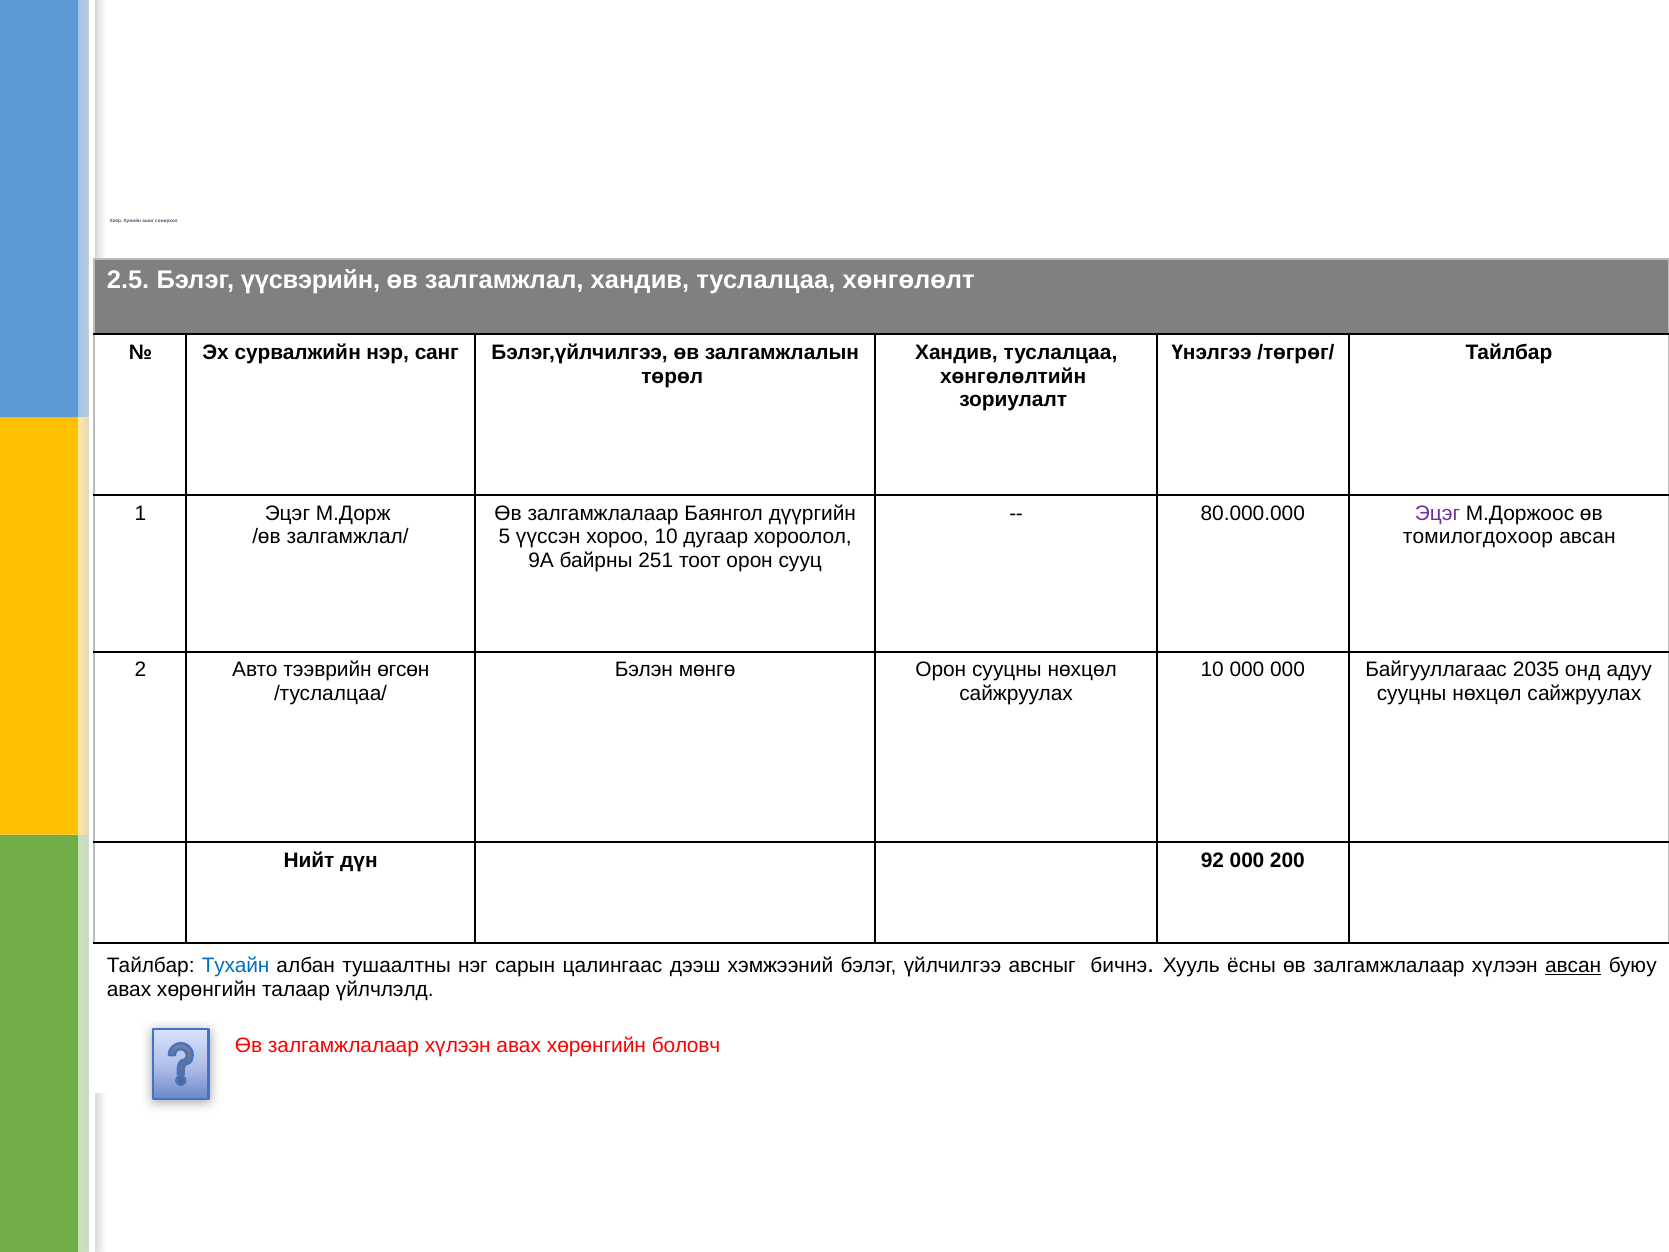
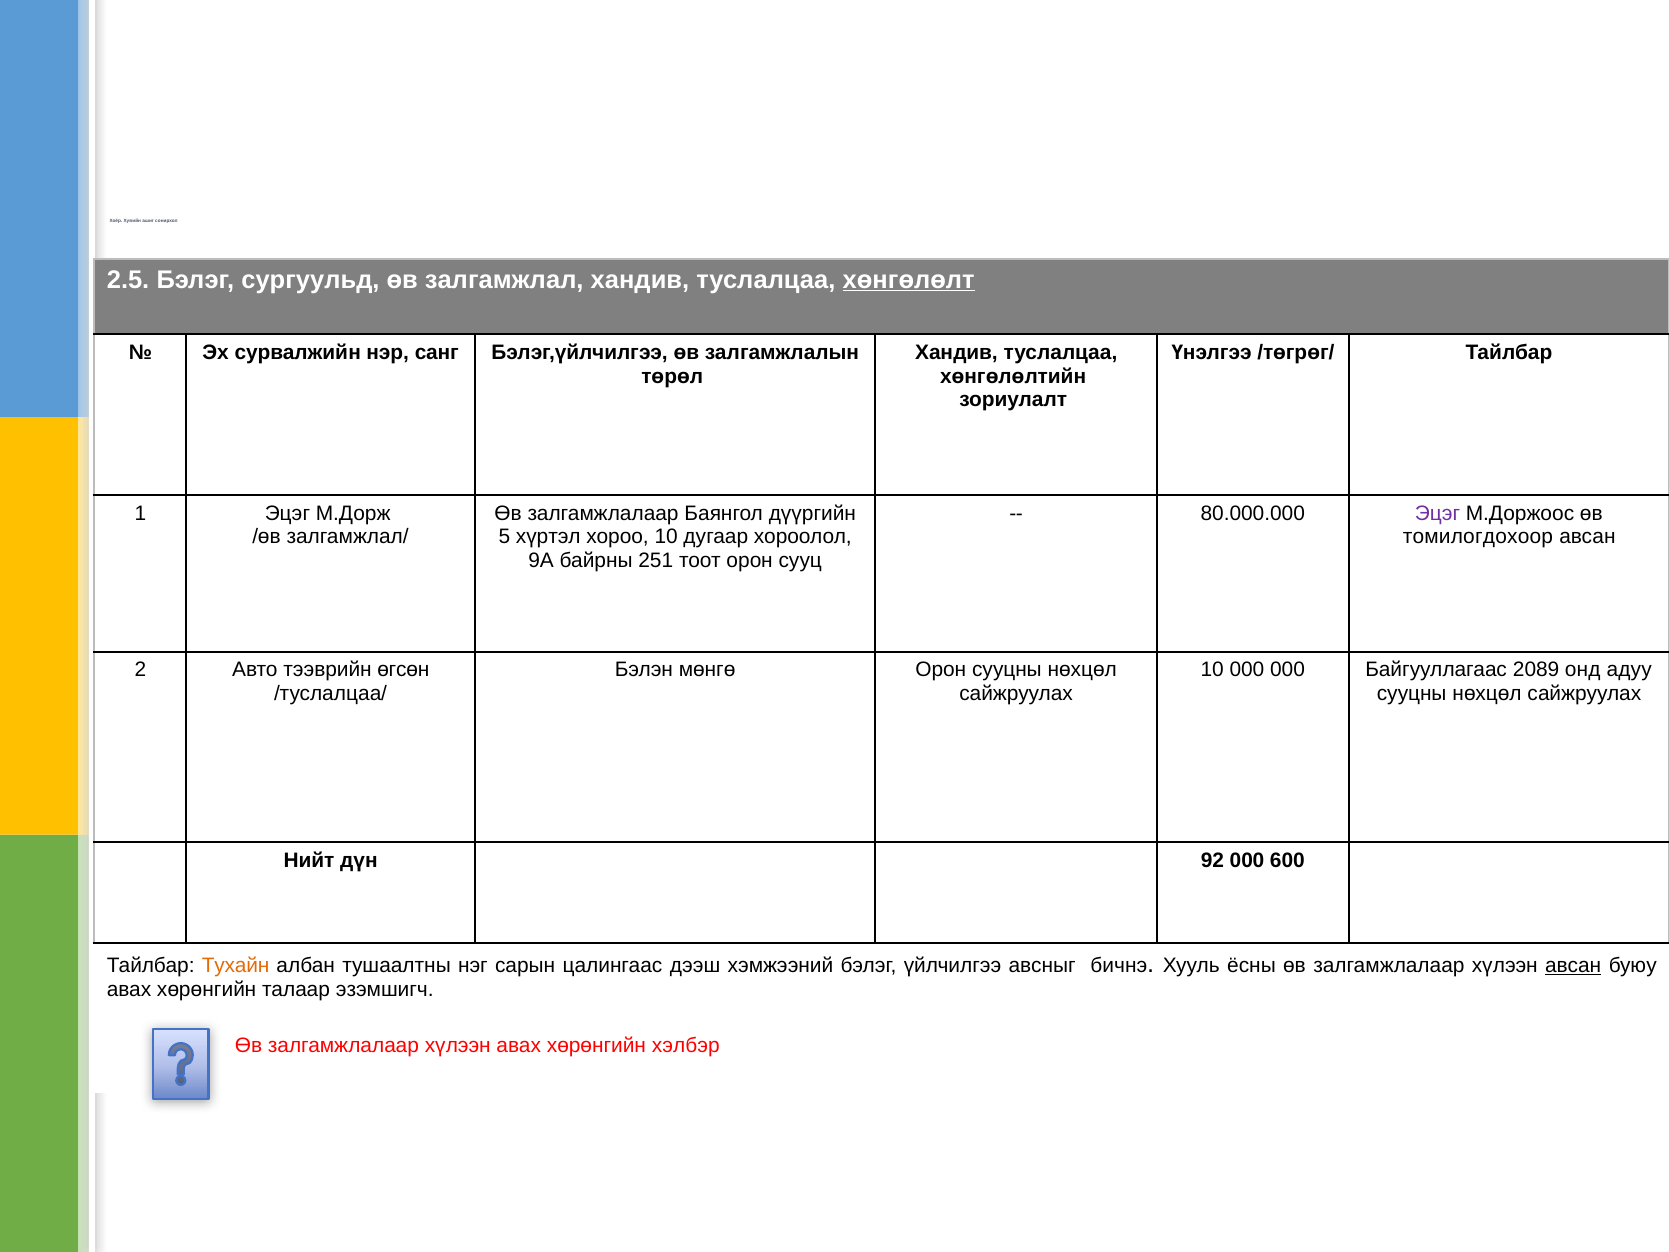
үүсвэрийн: үүсвэрийн -> сургуульд (310, 280)
хөнгөлөлт underline: none -> present (909, 280)
үүссэн: үүссэн -> хүртэл (548, 537)
2035: 2035 -> 2089 (1536, 670)
200: 200 -> 600 (1287, 860)
Тухайн colour: blue -> orange (236, 965)
үйлчлэлд: үйлчлэлд -> эзэмшигч (385, 990)
боловч: боловч -> хэлбэр (686, 1045)
